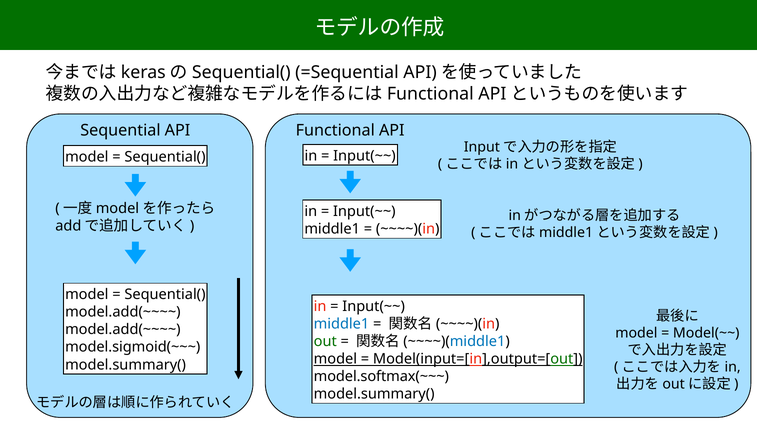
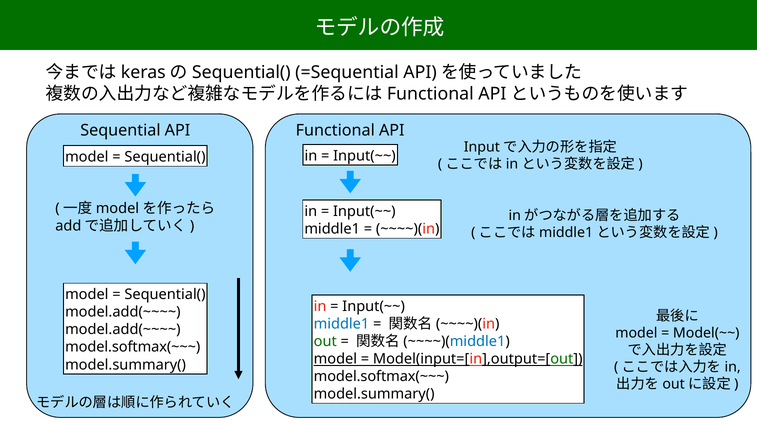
model.sigmoid(~~~: model.sigmoid(~~~ -> model.softmax(~~~ (133, 347)
